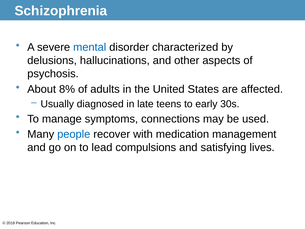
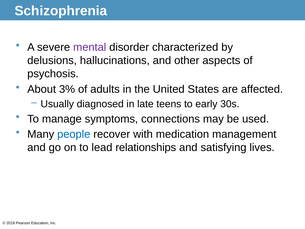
mental colour: blue -> purple (90, 47)
8%: 8% -> 3% (67, 89)
compulsions: compulsions -> relationships (146, 147)
